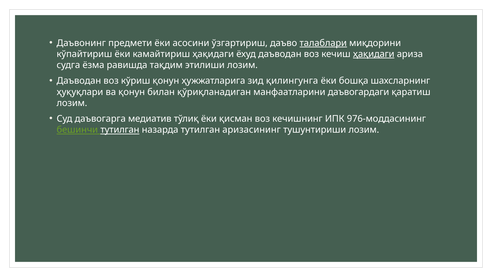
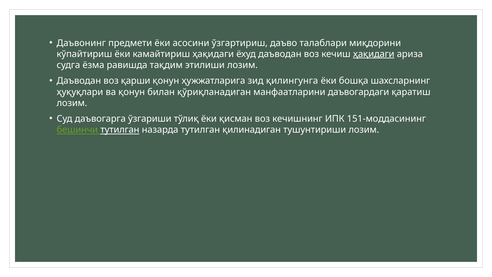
талаблари underline: present -> none (323, 43)
кўриш: кўриш -> қарши (136, 81)
медиатив: медиатив -> ўзгариши (150, 119)
976-моддасининг: 976-моддасининг -> 151-моддасининг (386, 119)
аризасининг: аризасининг -> қилинадиган (252, 130)
